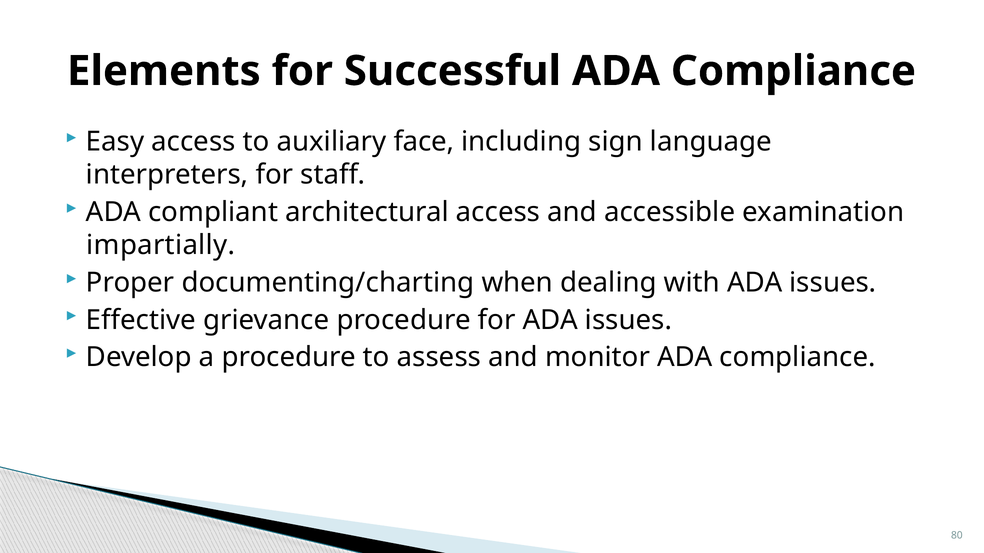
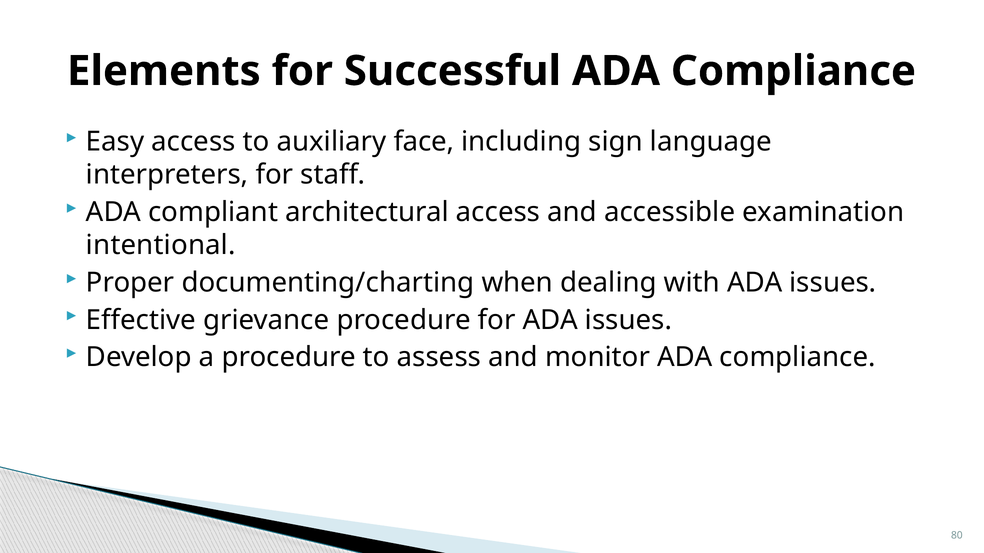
impartially: impartially -> intentional (161, 246)
